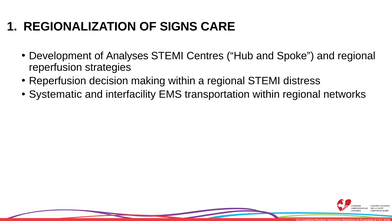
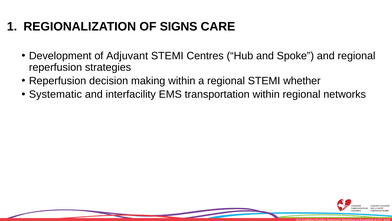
Analyses: Analyses -> Adjuvant (127, 56)
distress: distress -> whether (302, 81)
